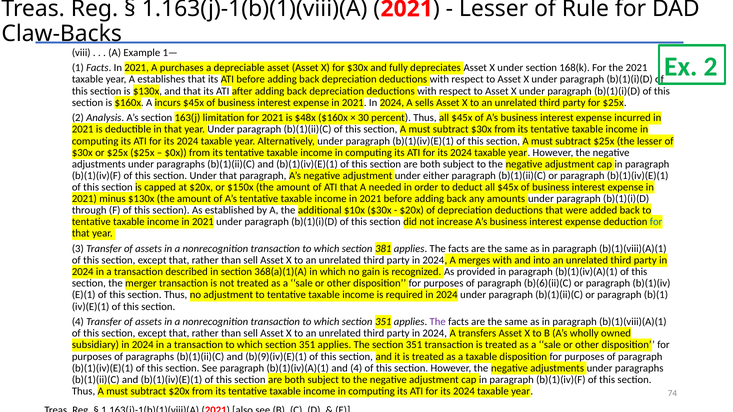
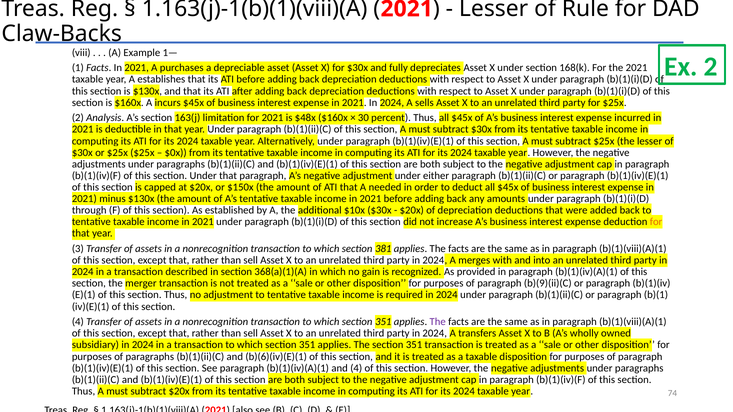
for colour: blue -> orange (656, 222)
b)(6)(ii)(C: b)(6)(ii)(C -> b)(9)(ii)(C (548, 284)
b)(9)(iv)(E)(1: b)(9)(iv)(E)(1 -> b)(6)(iv)(E)(1 (276, 357)
